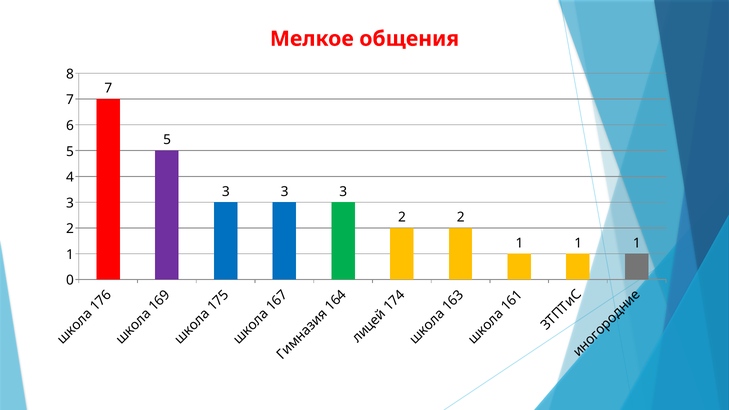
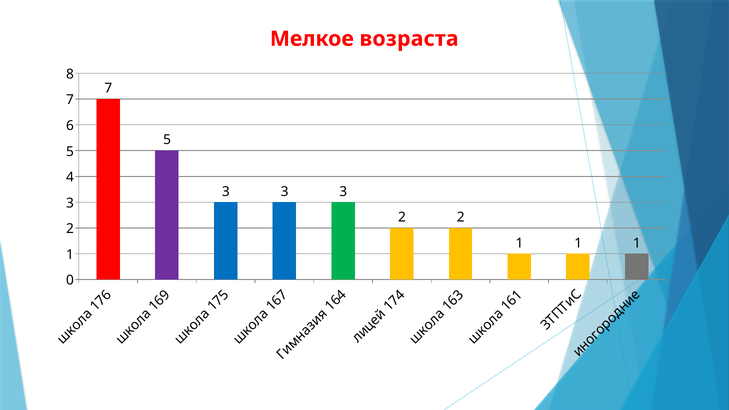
общения: общения -> возраста (409, 39)
